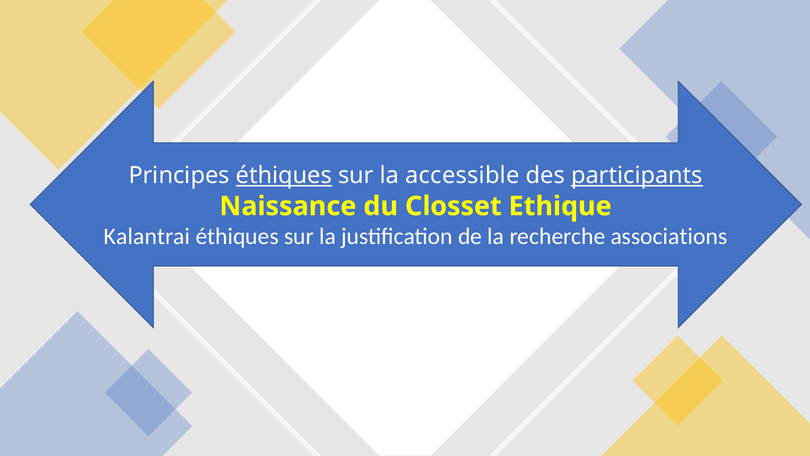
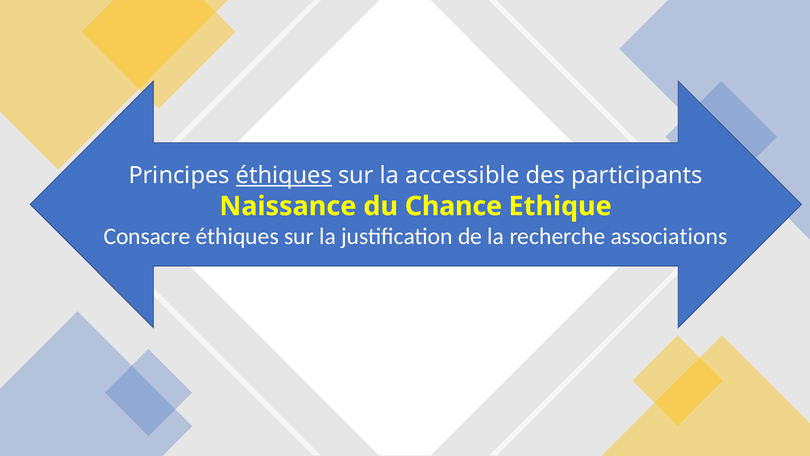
participants underline: present -> none (637, 175)
Closset: Closset -> Chance (453, 206)
Kalantrai: Kalantrai -> Consacre (147, 236)
